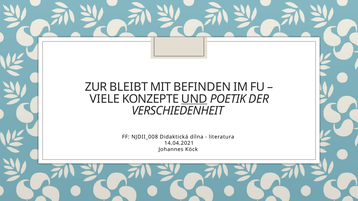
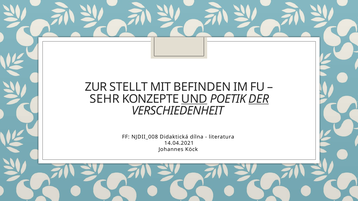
BLEIBT: BLEIBT -> STELLT (129, 87)
VIELE: VIELE -> SEHR (105, 99)
DER underline: none -> present (259, 99)
